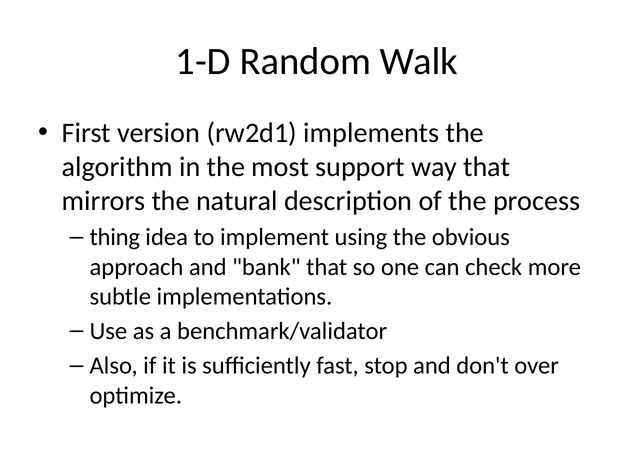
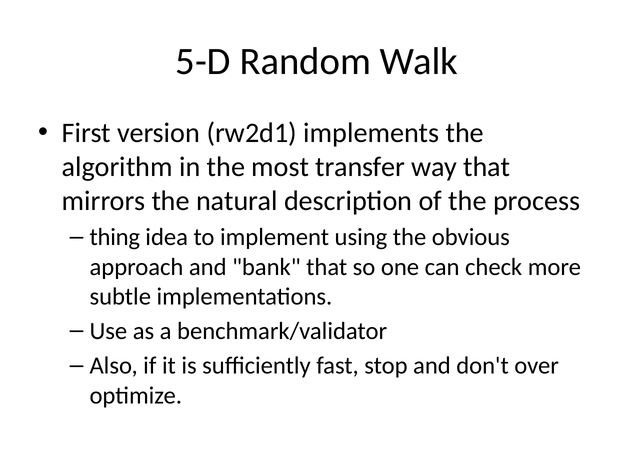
1-D: 1-D -> 5-D (203, 61)
support: support -> transfer (360, 167)
